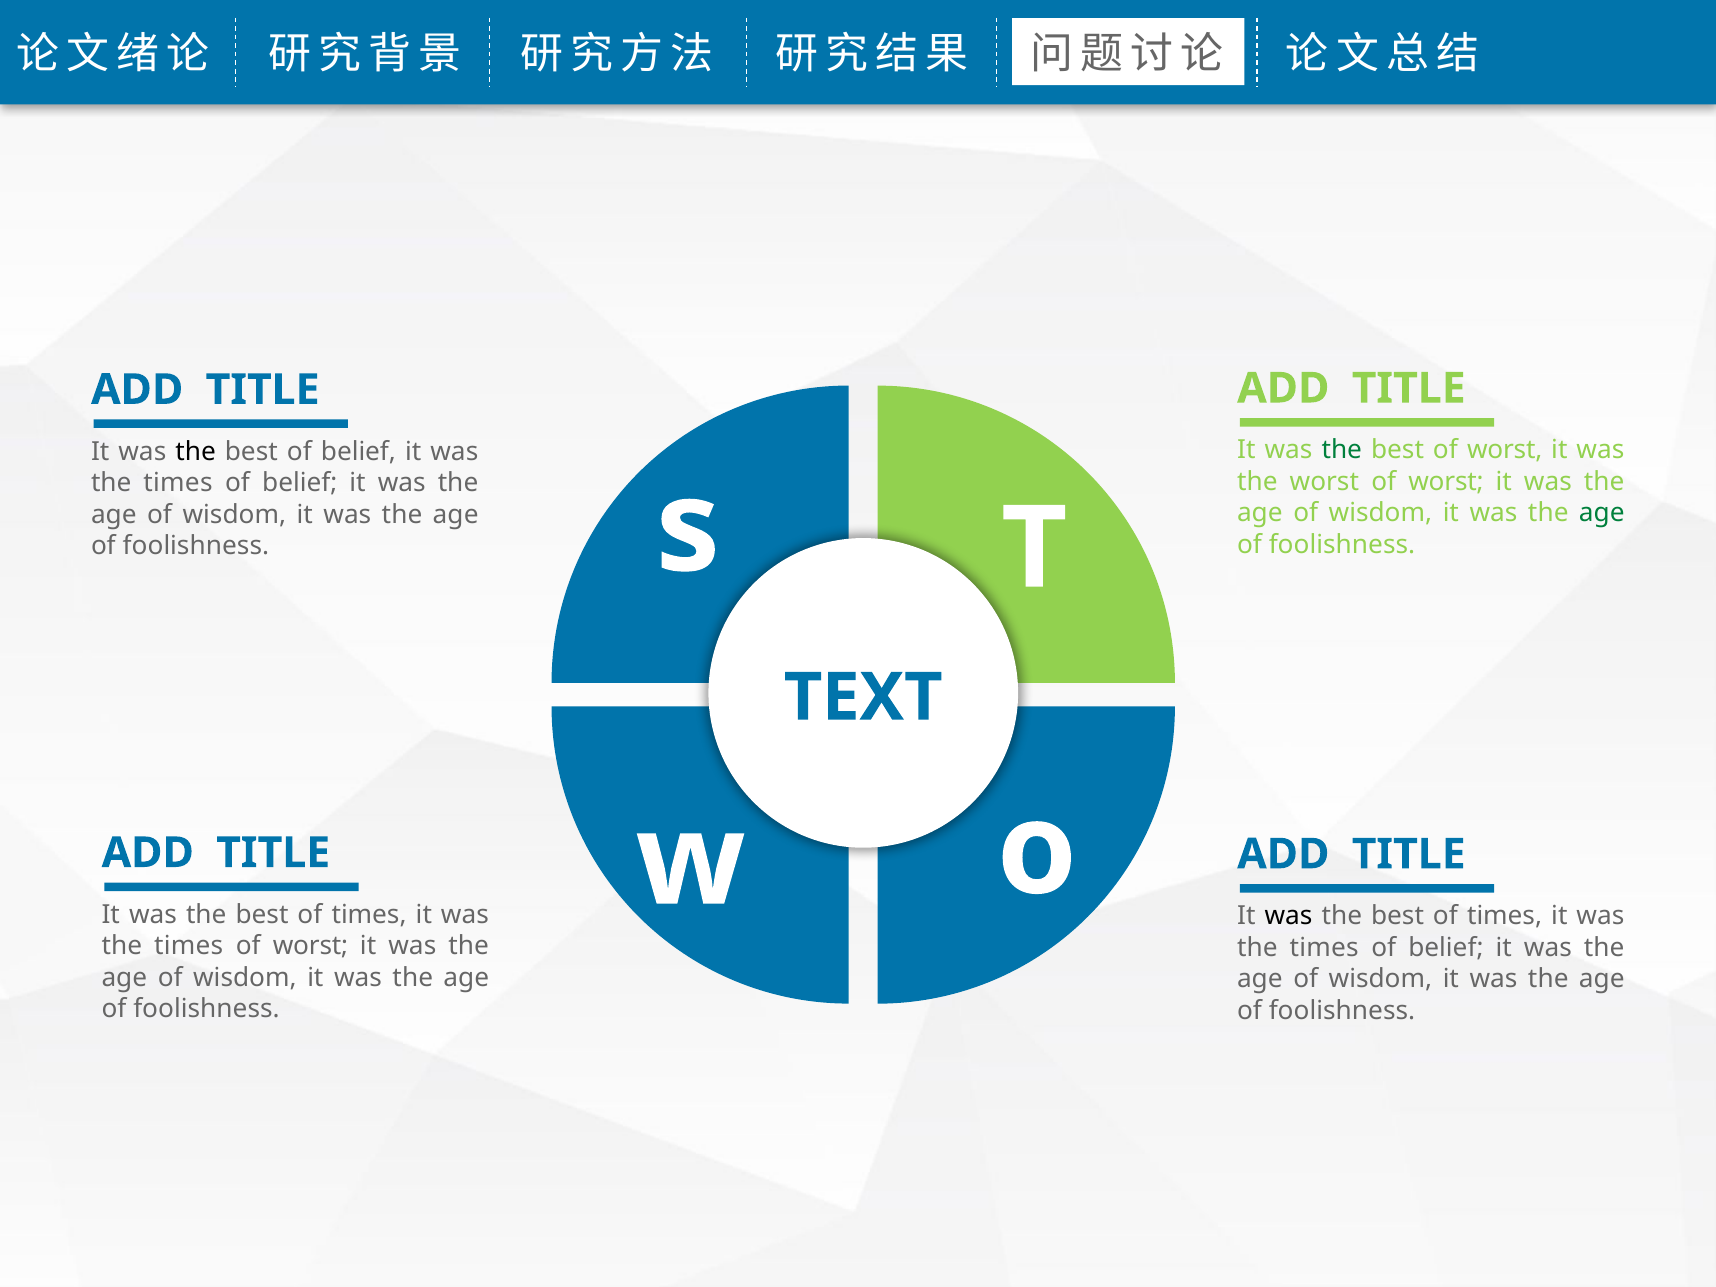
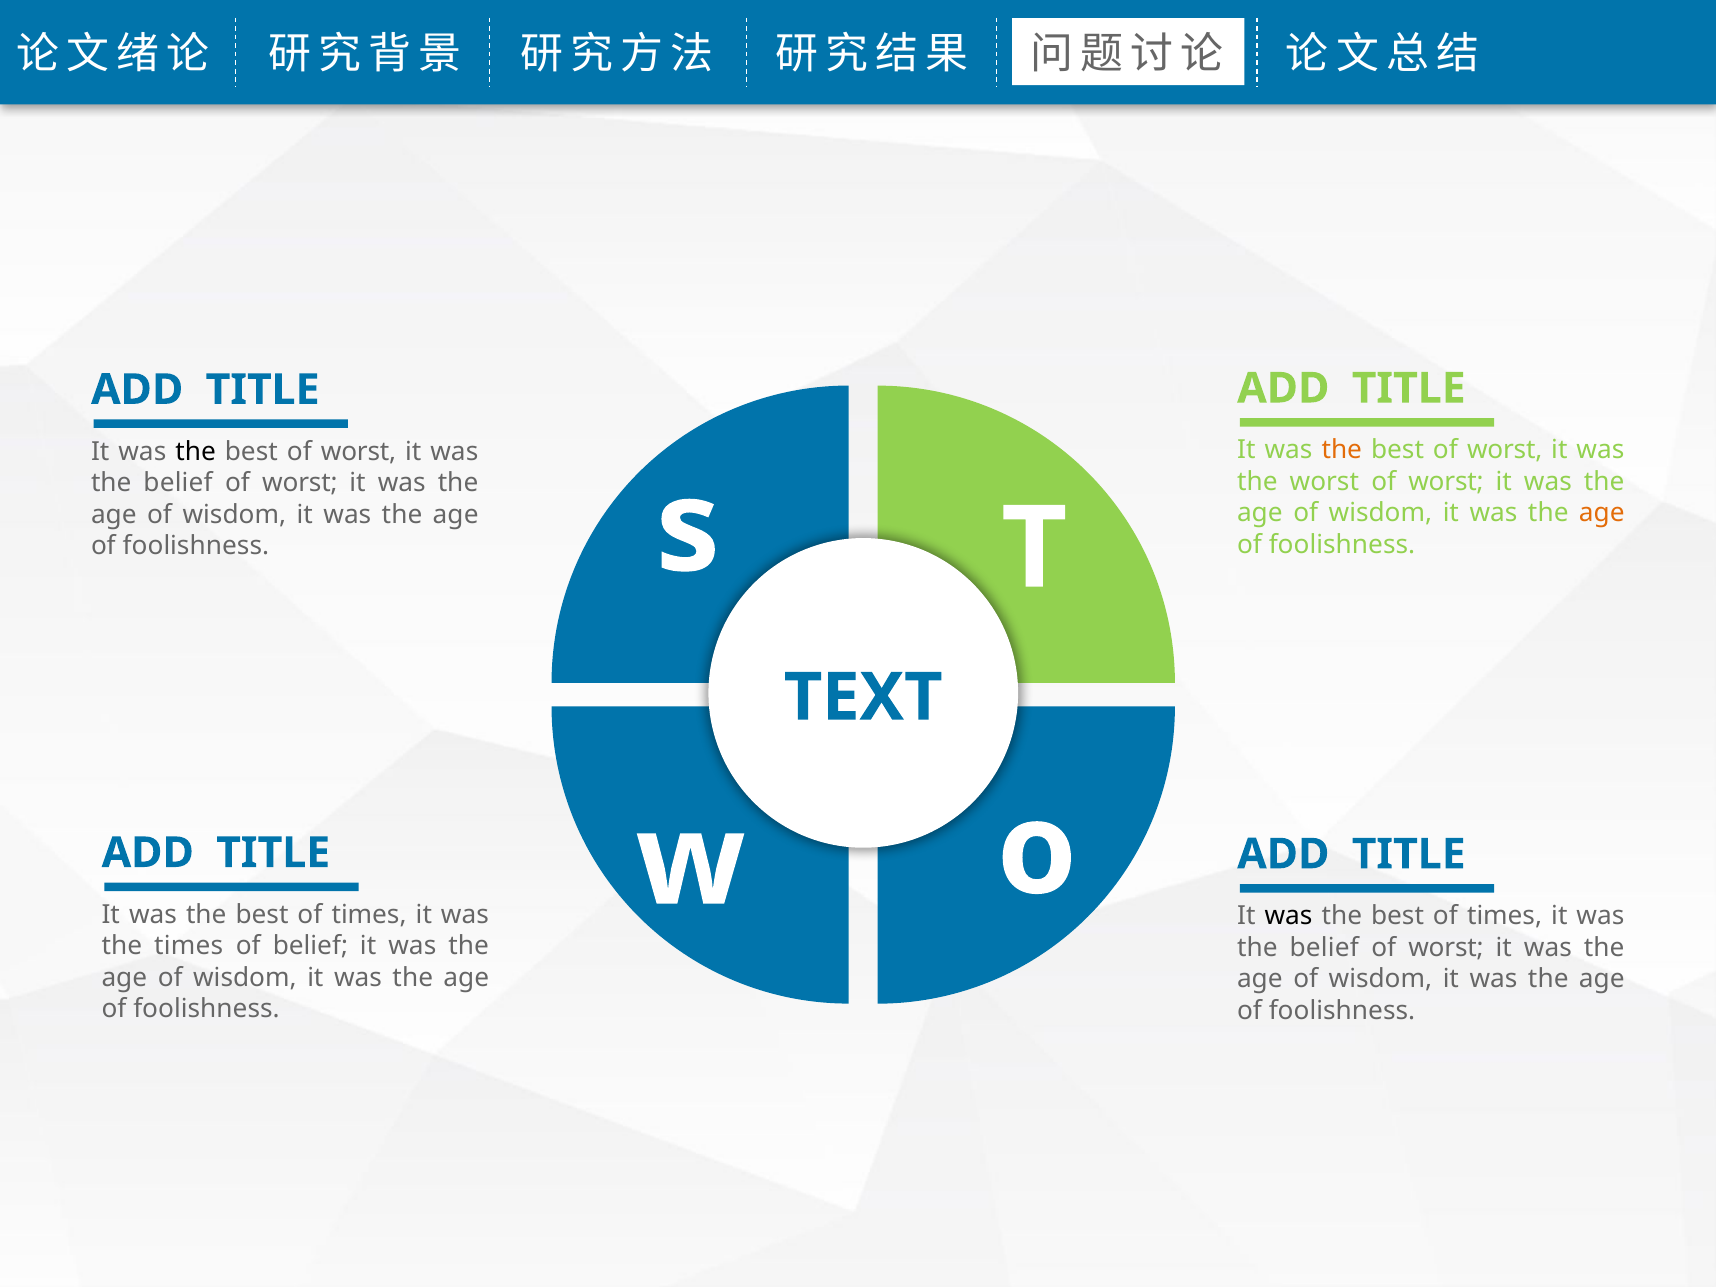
the colour: green -> orange (1342, 450)
belief: belief -> worst (359, 452)
times: times -> belief (178, 483)
belief: belief -> worst (300, 483)
age colour: green -> orange (1602, 513)
worst: worst -> belief (310, 946)
times: times -> belief (1324, 948)
belief: belief -> worst (1446, 948)
